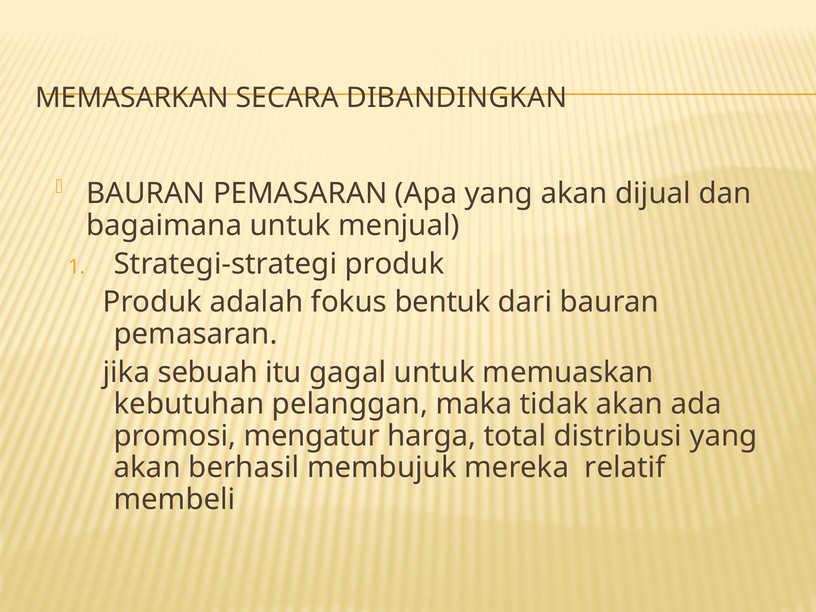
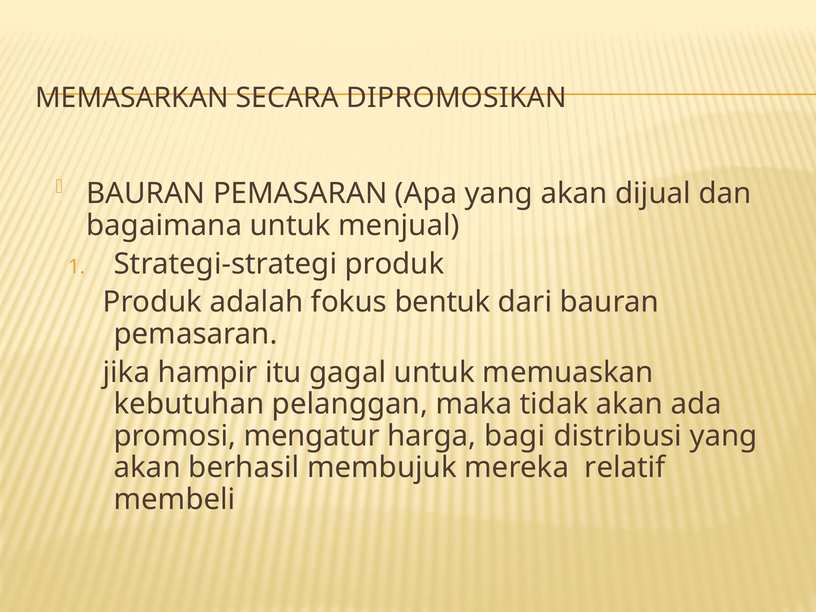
DIBANDINGKAN: DIBANDINGKAN -> DIPROMOSIKAN (457, 98)
sebuah: sebuah -> hampir (208, 372)
total: total -> bagi (515, 436)
